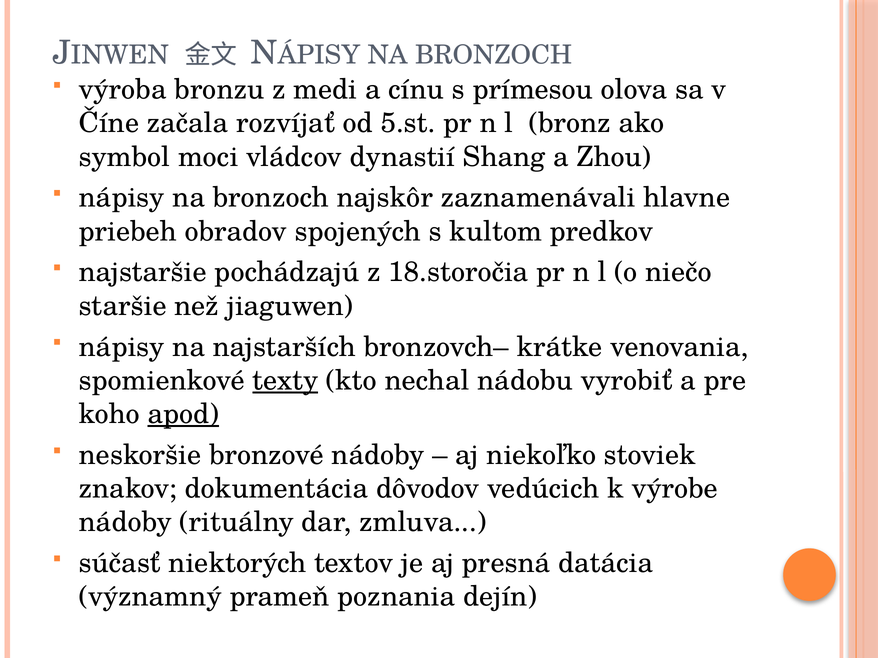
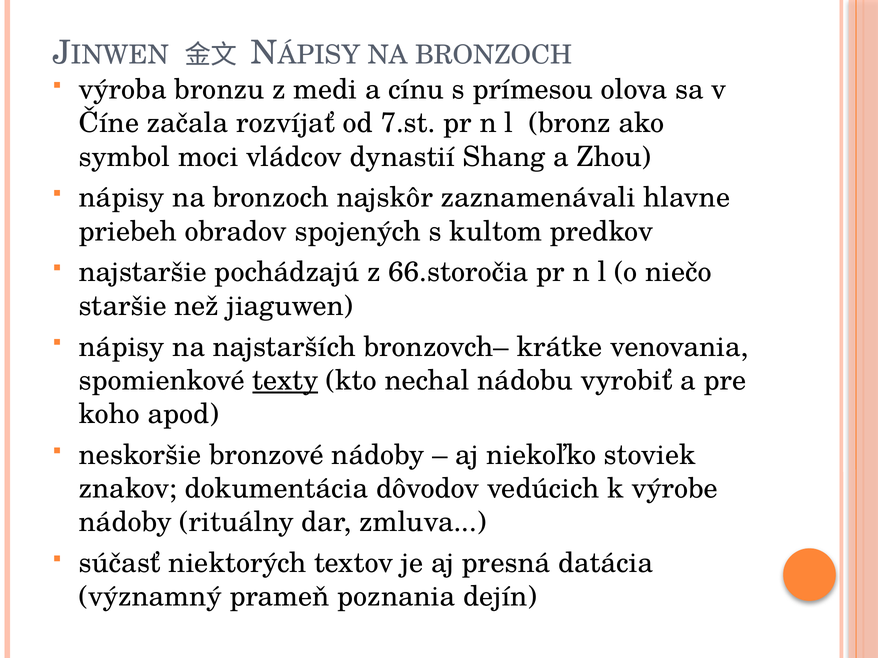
5.st: 5.st -> 7.st (408, 123)
18.storočia: 18.storočia -> 66.storočia (458, 272)
apod underline: present -> none (183, 414)
